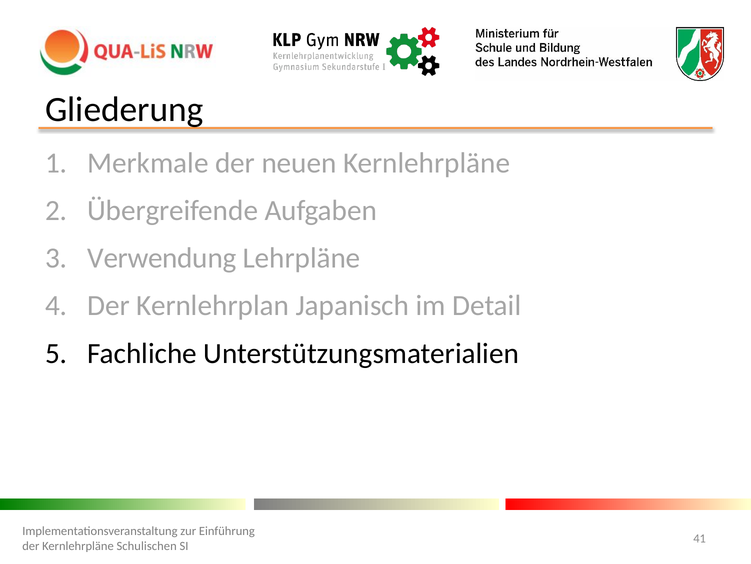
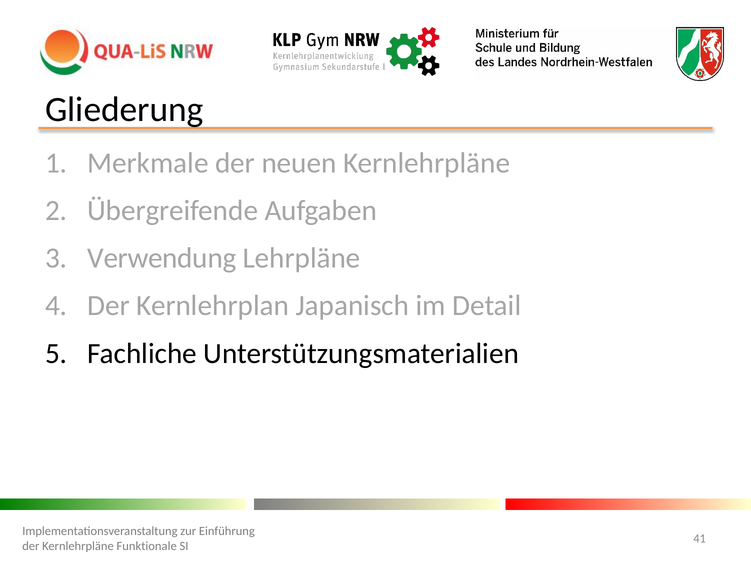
Schulischen: Schulischen -> Funktionale (147, 545)
